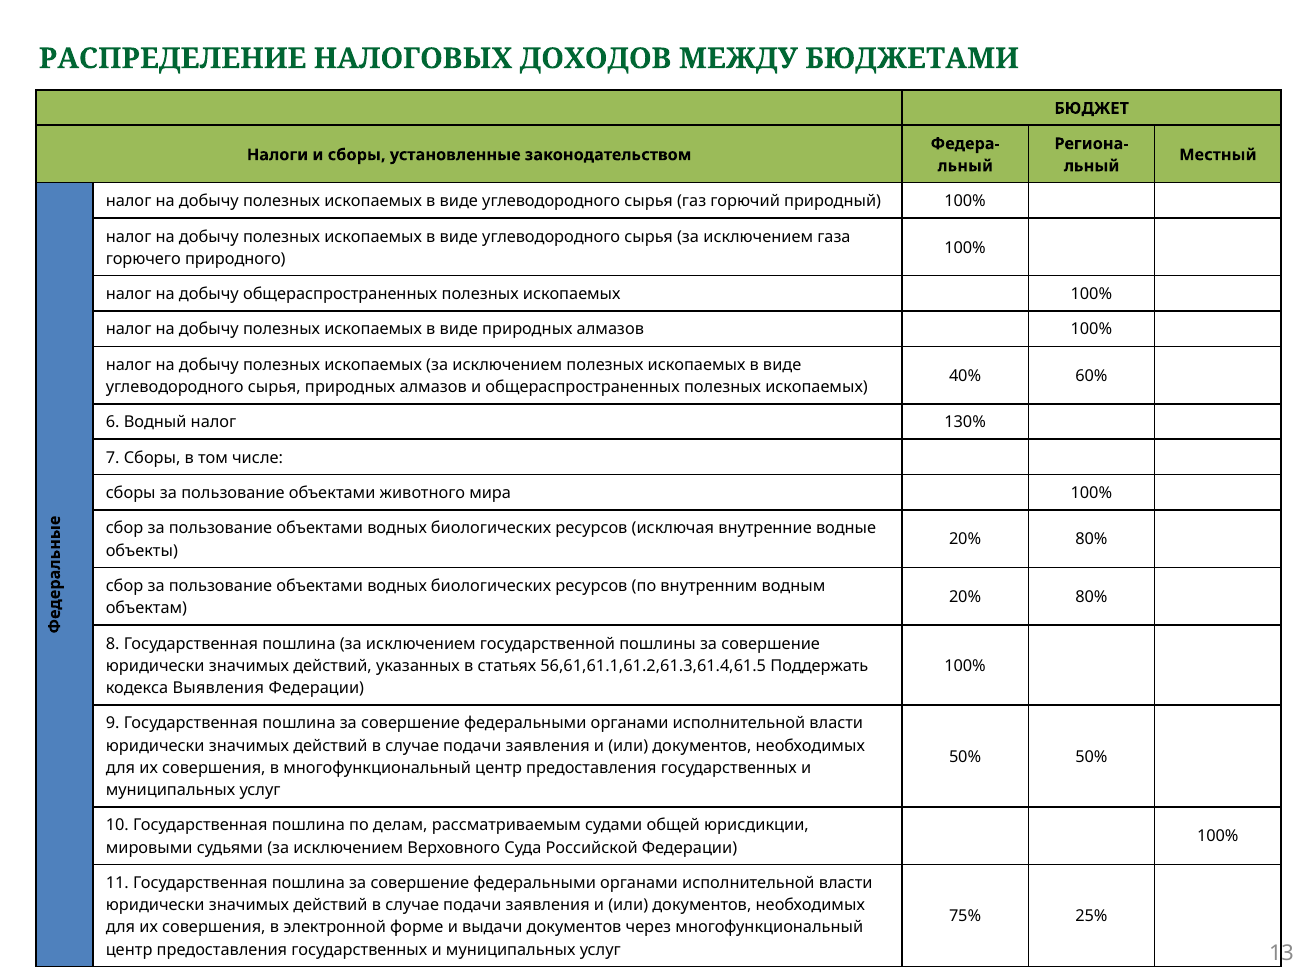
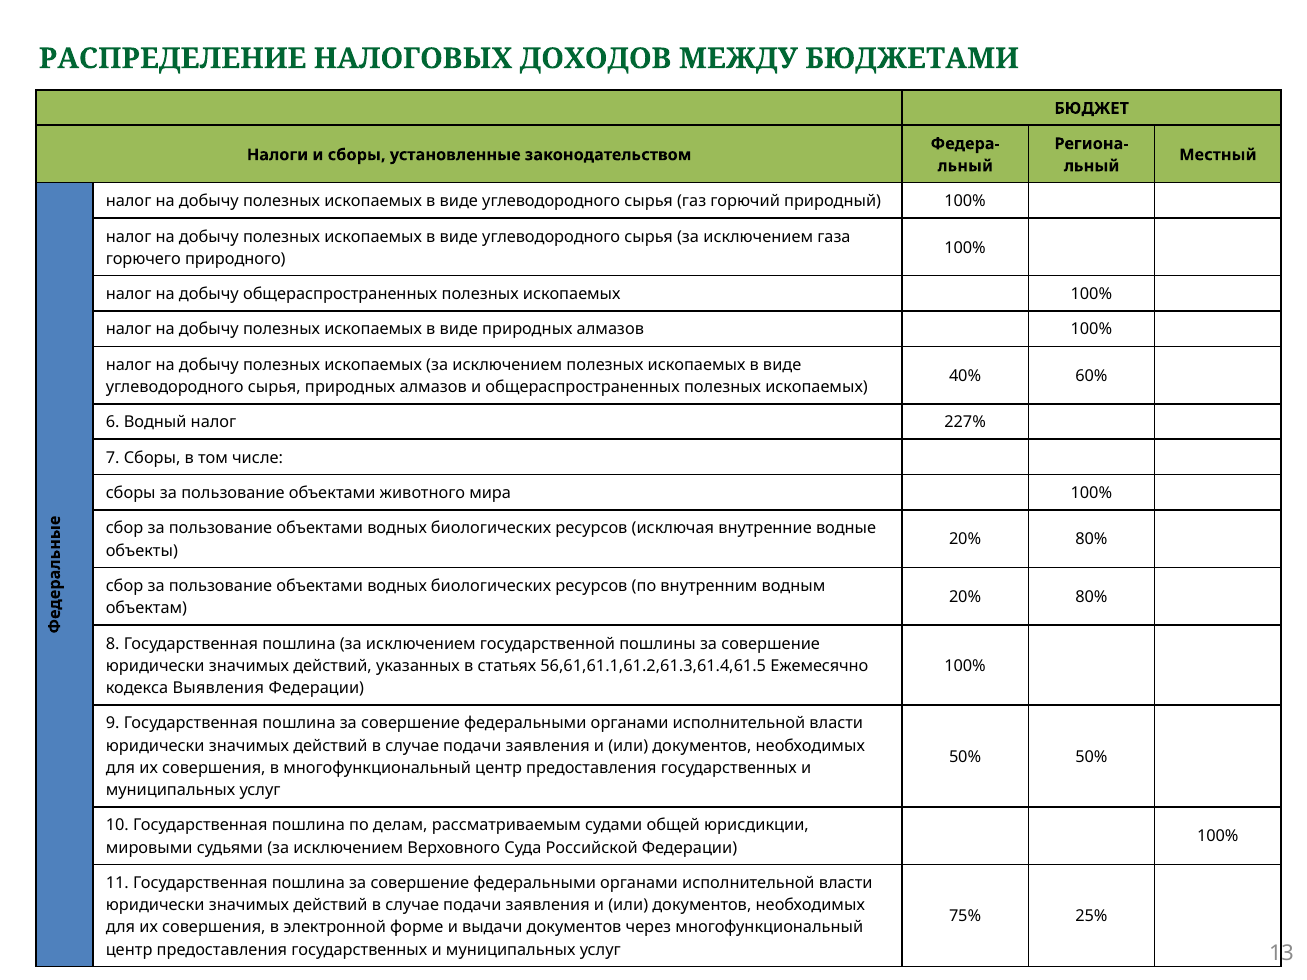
130%: 130% -> 227% (965, 423)
Поддержать: Поддержать -> Ежемесячно (819, 666)
